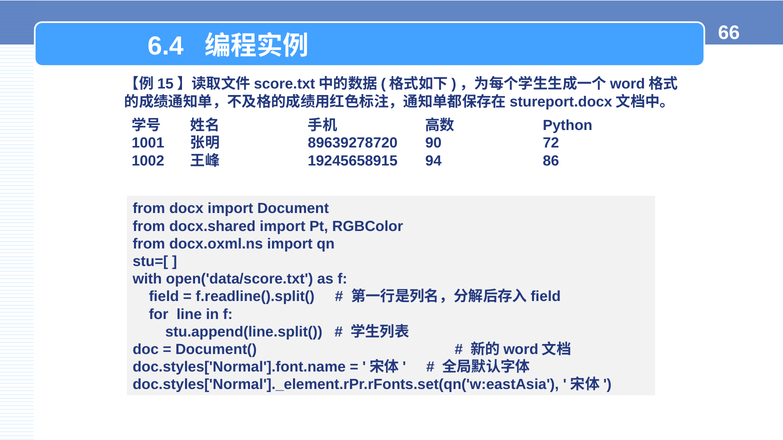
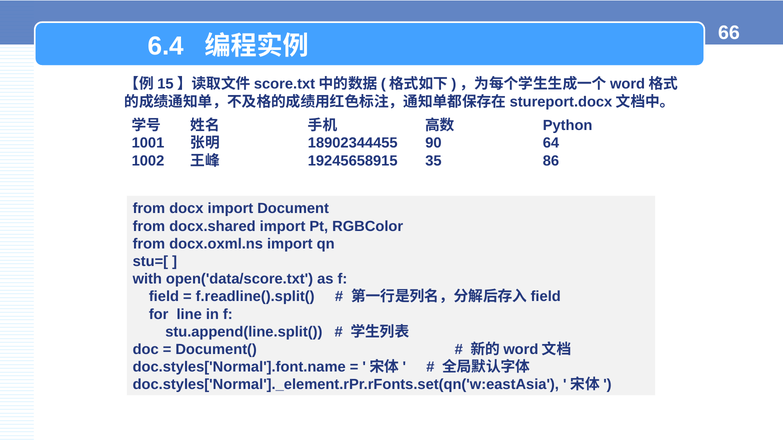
89639278720: 89639278720 -> 18902344455 (353, 143)
72: 72 -> 64 (551, 143)
94: 94 -> 35 (433, 161)
